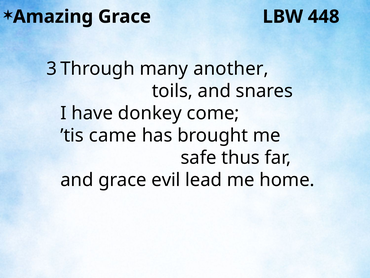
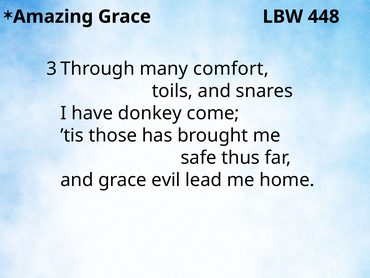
another: another -> comfort (231, 69)
came: came -> those (113, 135)
